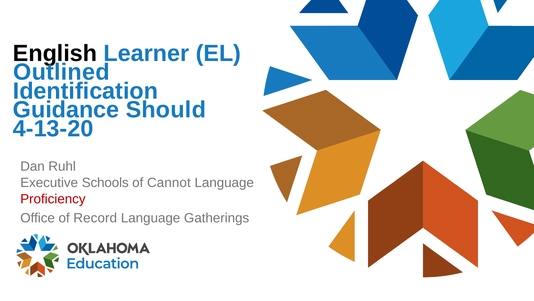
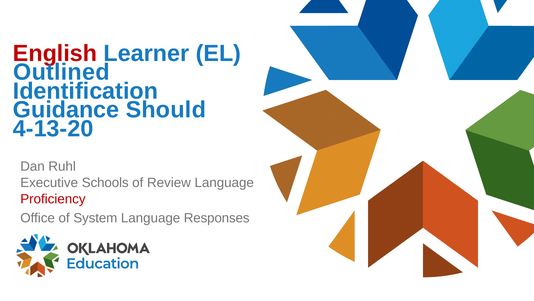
English colour: black -> red (55, 53)
Cannot: Cannot -> Review (169, 182)
Record: Record -> System (95, 218)
Gatherings: Gatherings -> Responses (217, 218)
